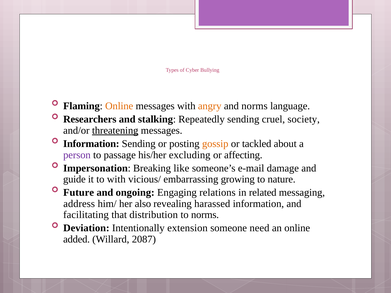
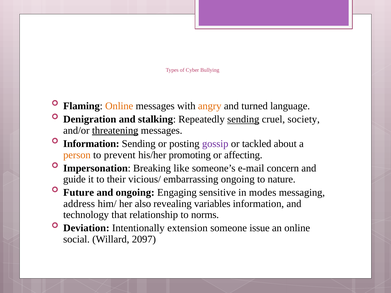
and norms: norms -> turned (255, 106)
Researchers: Researchers -> Denigration (90, 119)
sending underline: none -> present (243, 119)
gossip colour: orange -> purple (215, 144)
person colour: purple -> orange (77, 155)
passage: passage -> prevent (120, 155)
excluding: excluding -> promoting (190, 155)
damage: damage -> concern (283, 168)
to with: with -> their (116, 179)
embarrassing growing: growing -> ongoing (238, 179)
relations: relations -> sensitive (218, 193)
related: related -> modes (263, 193)
harassed: harassed -> variables (212, 204)
facilitating: facilitating -> technology (86, 215)
distribution: distribution -> relationship (154, 215)
need: need -> issue (260, 228)
added: added -> social (76, 239)
2087: 2087 -> 2097 (144, 239)
